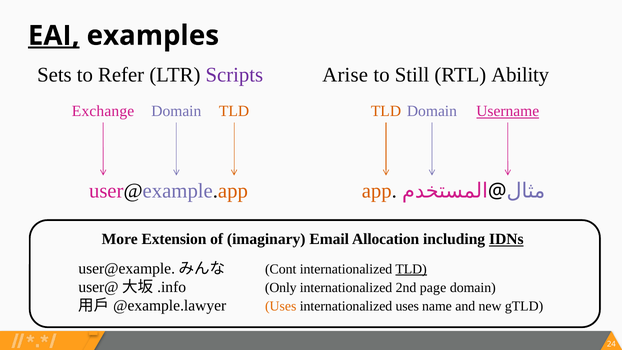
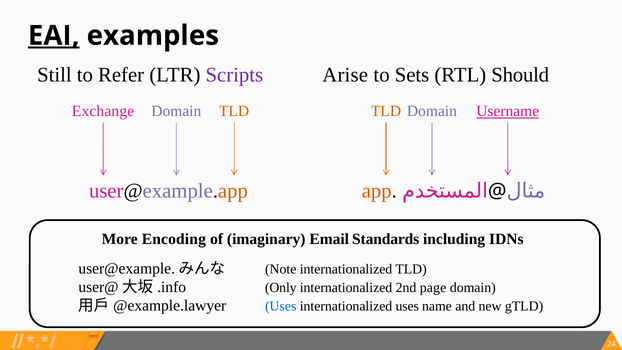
Sets: Sets -> Still (54, 75)
Still: Still -> Sets (412, 75)
Ability: Ability -> Should (520, 75)
Extension: Extension -> Encoding (174, 239)
Allocation: Allocation -> Standards (386, 239)
IDNs underline: present -> none (506, 239)
Cont: Cont -> Note (281, 269)
TLD underline: present -> none (411, 269)
Uses colour: orange -> blue (281, 306)
